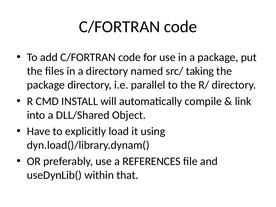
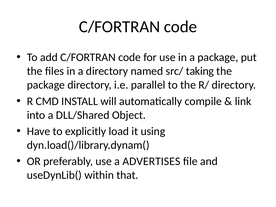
REFERENCES: REFERENCES -> ADVERTISES (151, 161)
